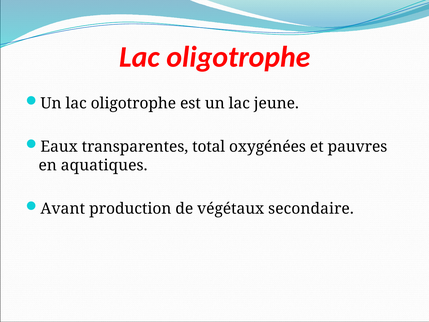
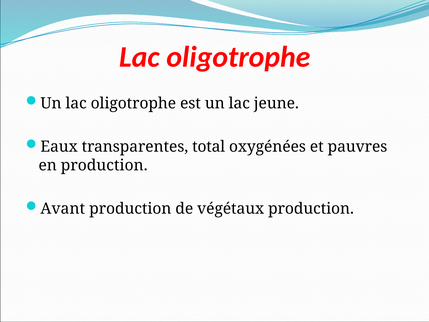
en aquatiques: aquatiques -> production (104, 165)
végétaux secondaire: secondaire -> production (311, 209)
